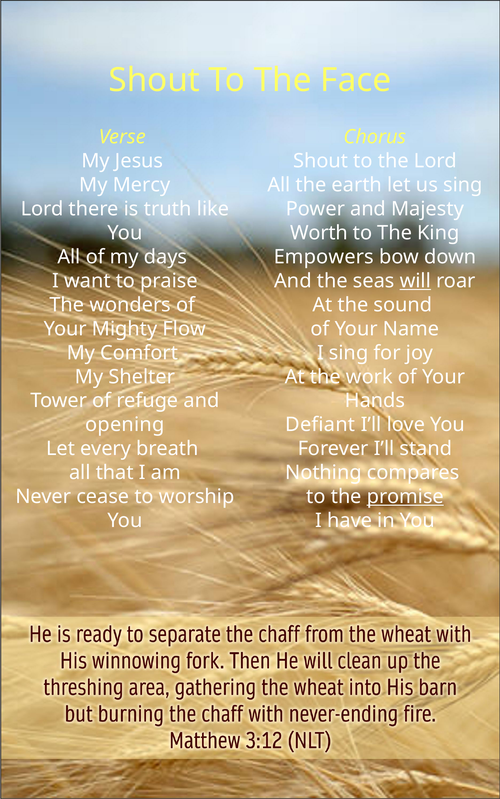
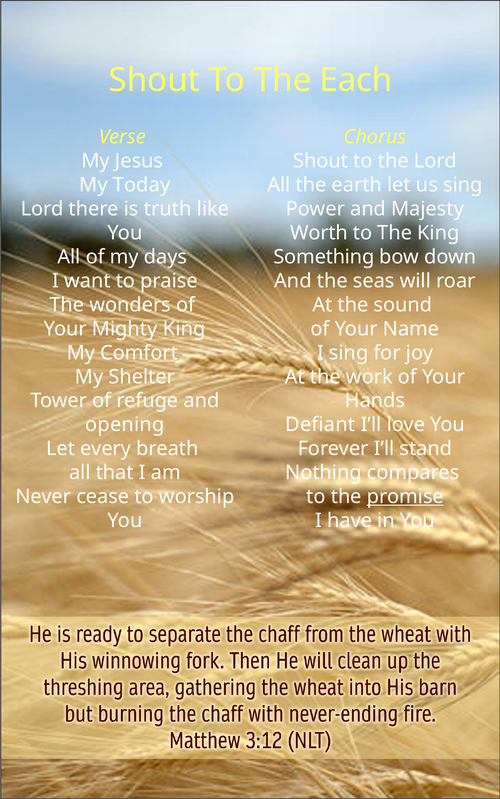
Face: Face -> Each (356, 80)
Mercy: Mercy -> Today (142, 185)
Empowers: Empowers -> Something (324, 257)
will underline: present -> none (415, 281)
Mighty Flow: Flow -> King (184, 329)
